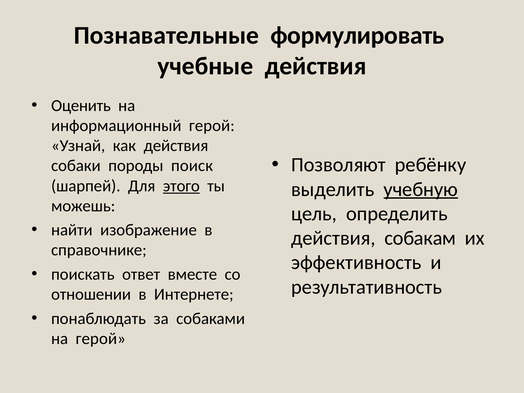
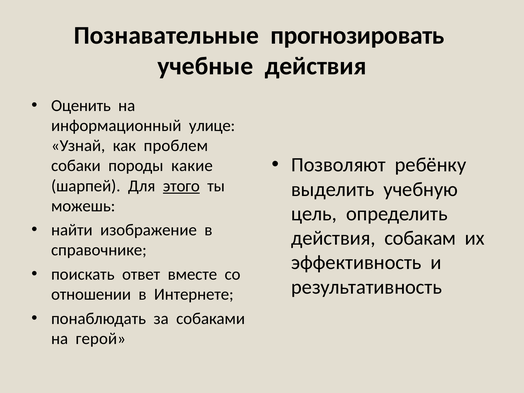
формулировать: формулировать -> прогнозировать (357, 35)
информационный герой: герой -> улице (212, 126)
как действия: действия -> проблем (176, 146)
поиск: поиск -> какие (192, 166)
учебную underline: present -> none (421, 189)
